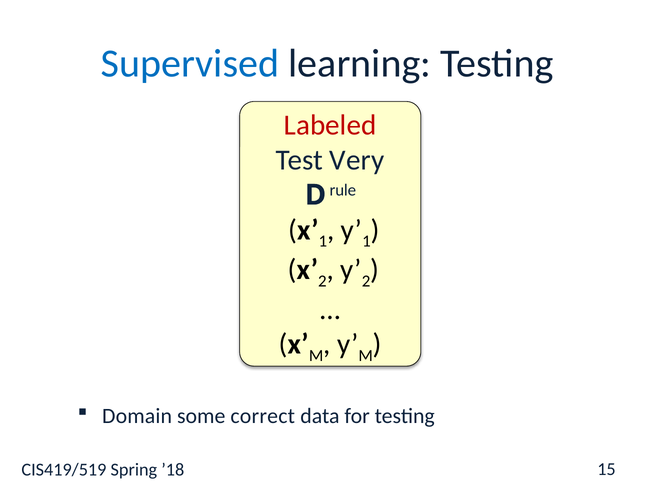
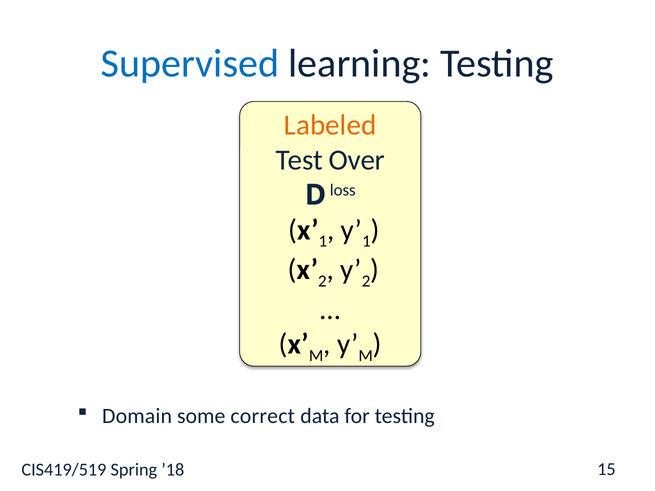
Labeled colour: red -> orange (330, 125)
Very: Very -> Over (357, 160)
rule: rule -> loss (343, 190)
